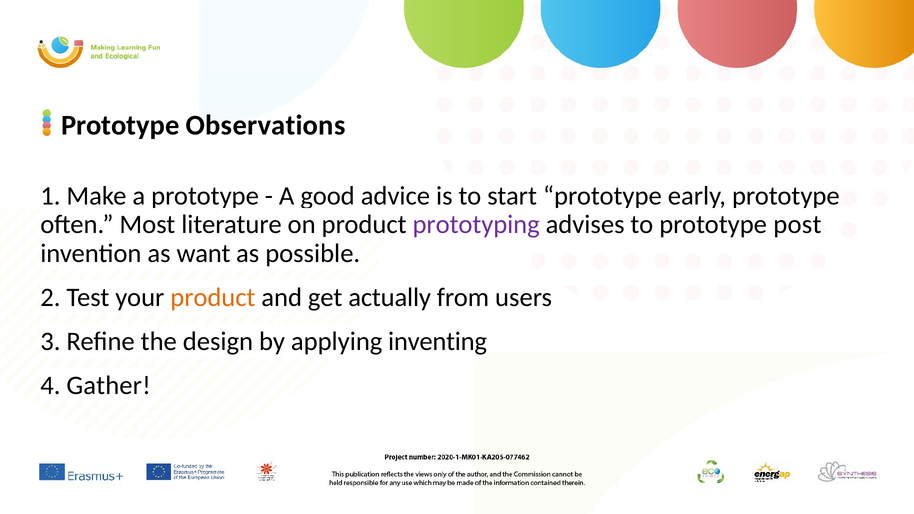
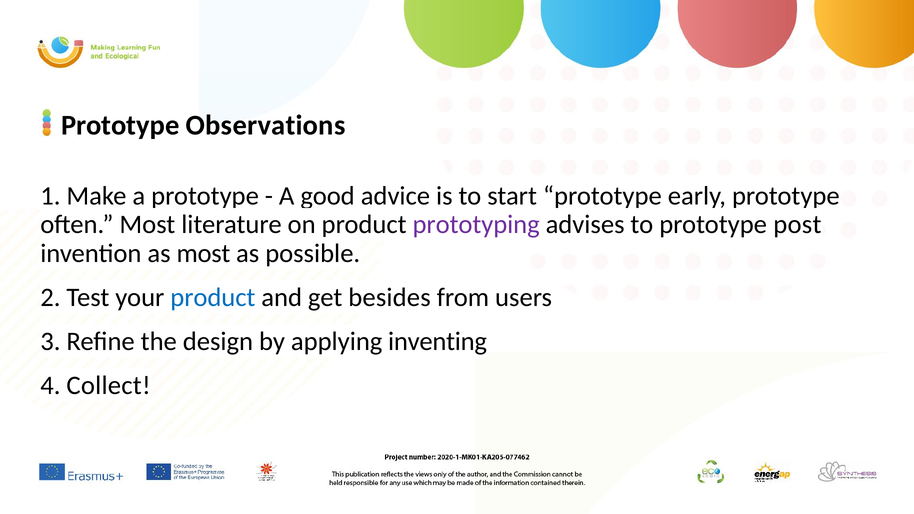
as want: want -> most (203, 253)
product colour: orange -> blue (213, 297)
actually: actually -> besides (390, 297)
Gather: Gather -> Collect (109, 385)
